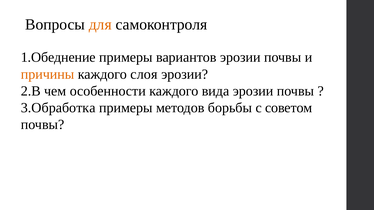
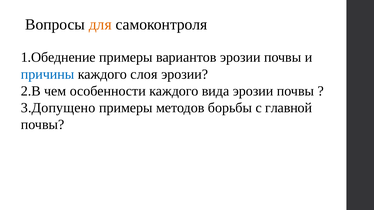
причины colour: orange -> blue (48, 74)
3.Обработка: 3.Обработка -> 3.Допущено (58, 108)
советом: советом -> главной (289, 108)
